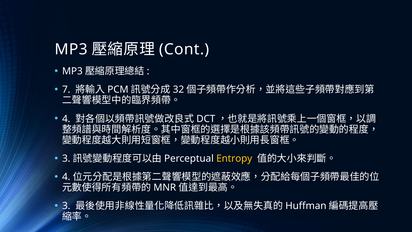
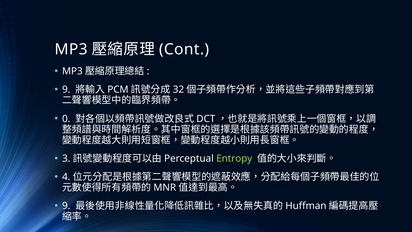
7: 7 -> 9 (66, 90)
4: 4 -> 0 (66, 119)
Entropy colour: yellow -> light green (234, 158)
3: 3 -> 9 (66, 206)
